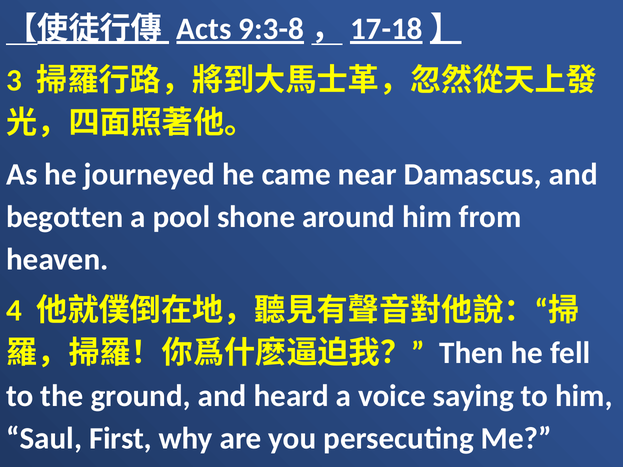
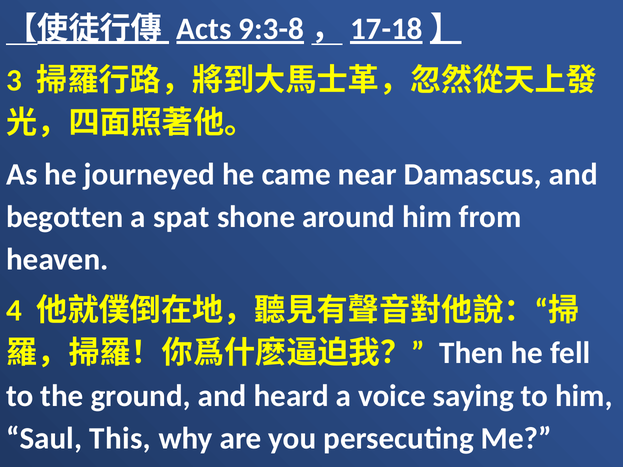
pool: pool -> spat (181, 217)
First: First -> This (120, 439)
